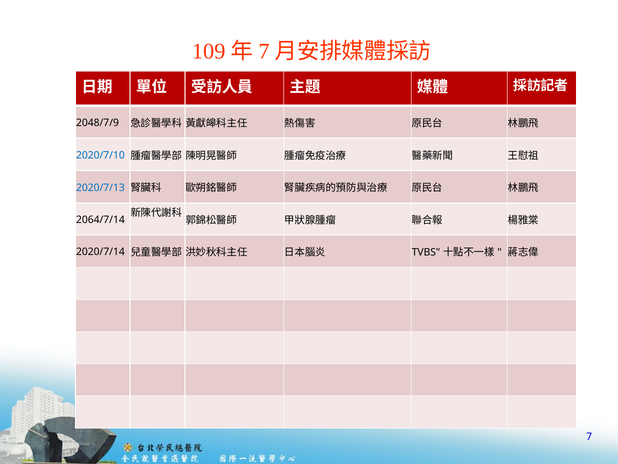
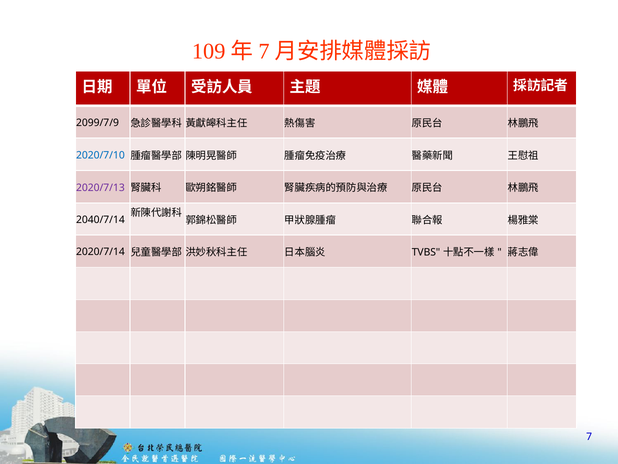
2048/7/9: 2048/7/9 -> 2099/7/9 (97, 123)
2020/7/13 colour: blue -> purple (100, 187)
2064/7/14: 2064/7/14 -> 2040/7/14 (100, 220)
